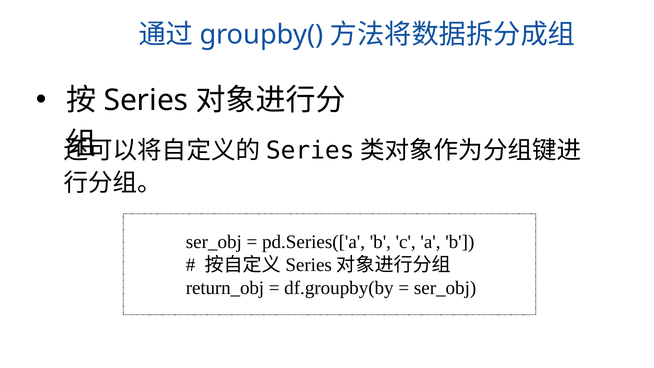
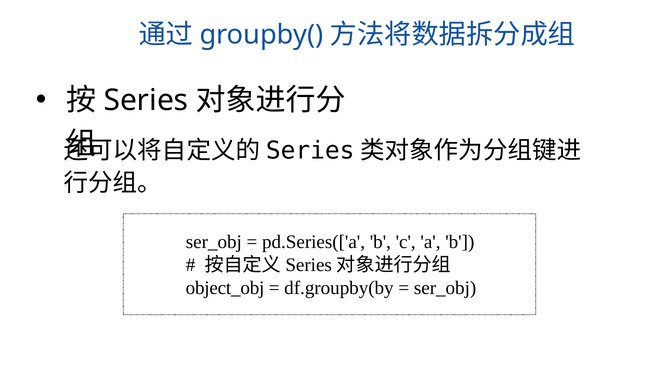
return_obj: return_obj -> object_obj (225, 288)
